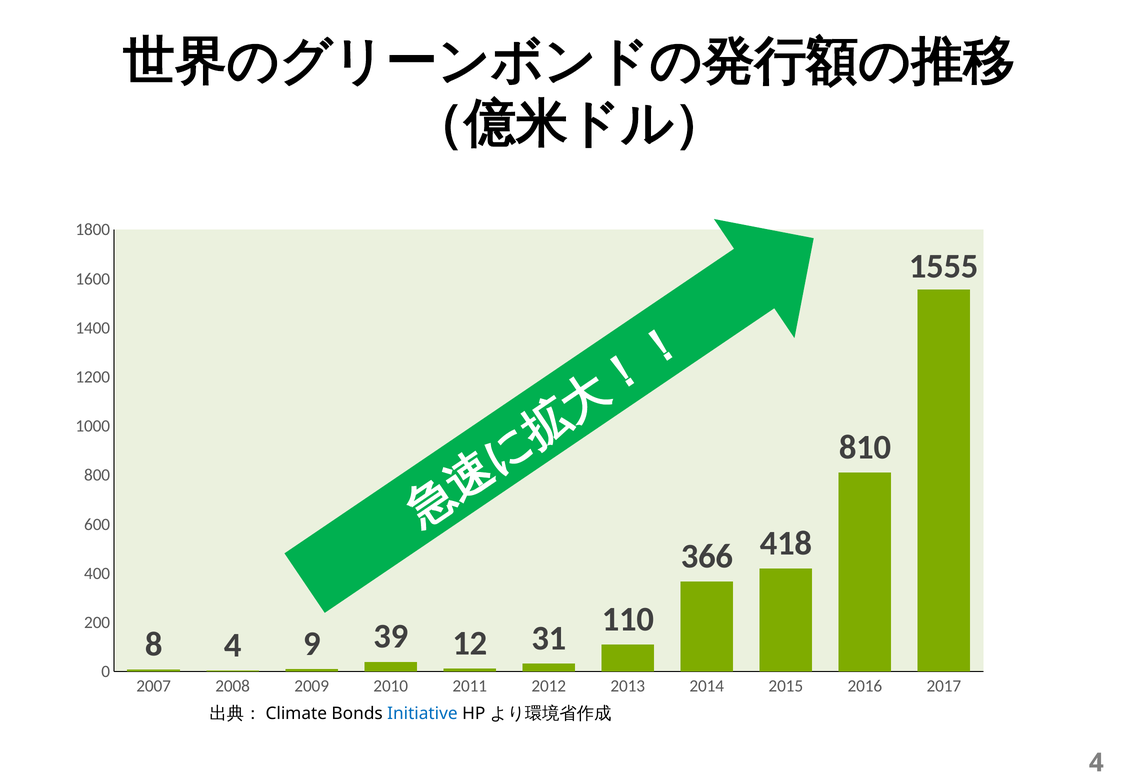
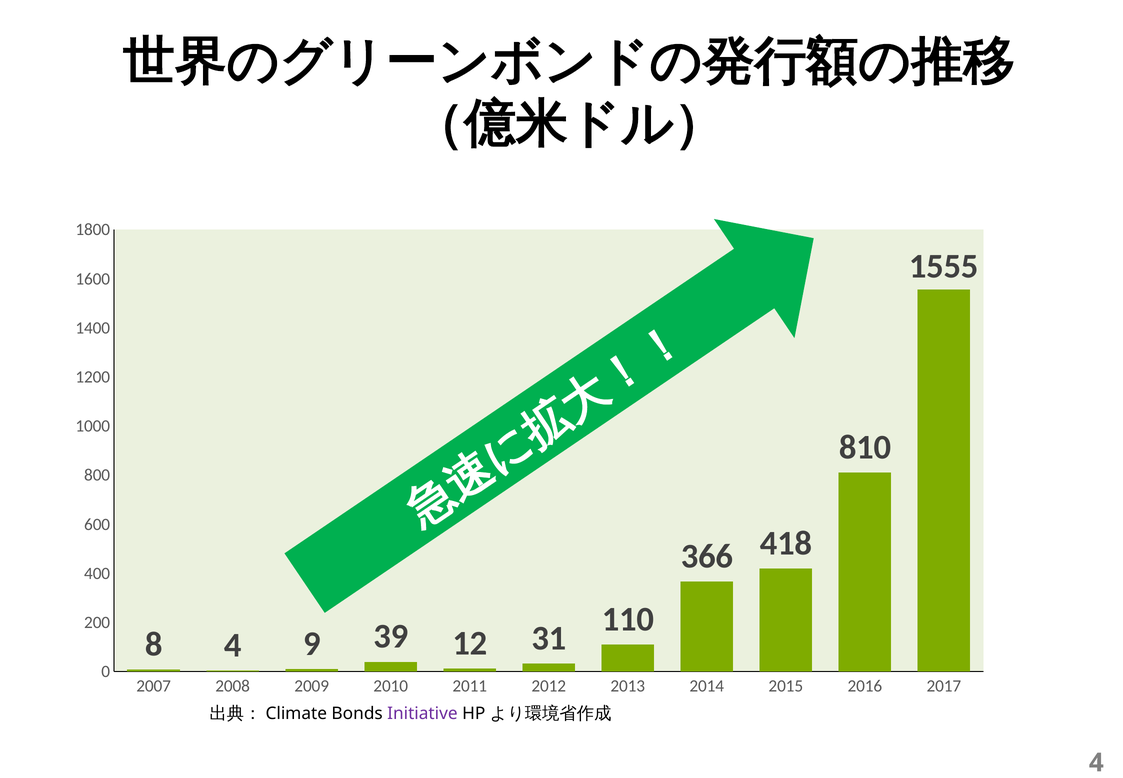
Initiative colour: blue -> purple (422, 713)
